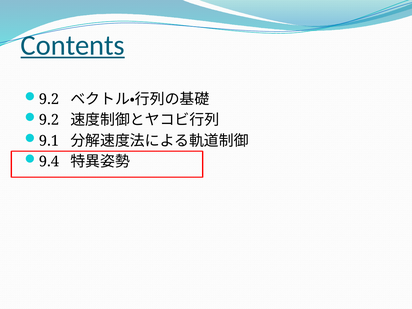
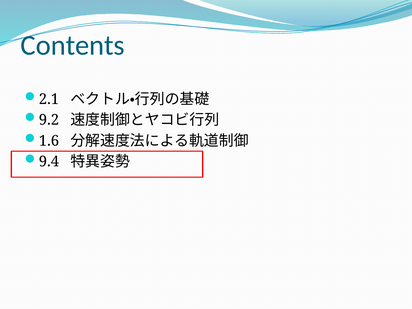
Contents underline: present -> none (73, 45)
9.2: 9.2 -> 2.1 (49, 99)
9.1: 9.1 -> 1.6 (49, 141)
